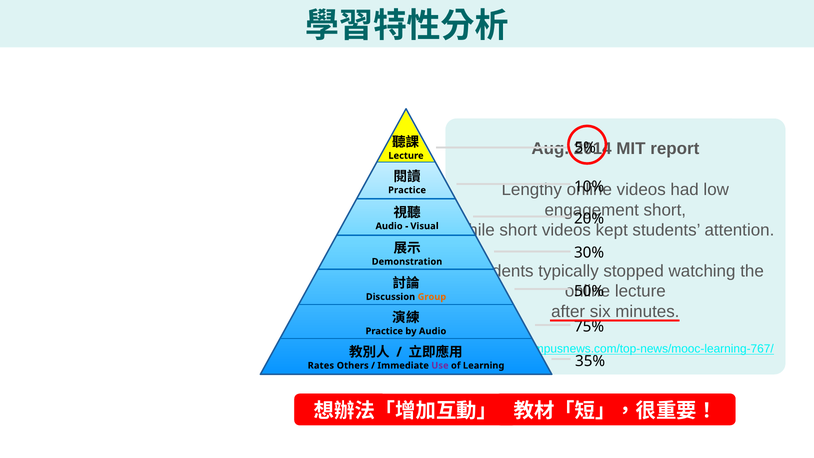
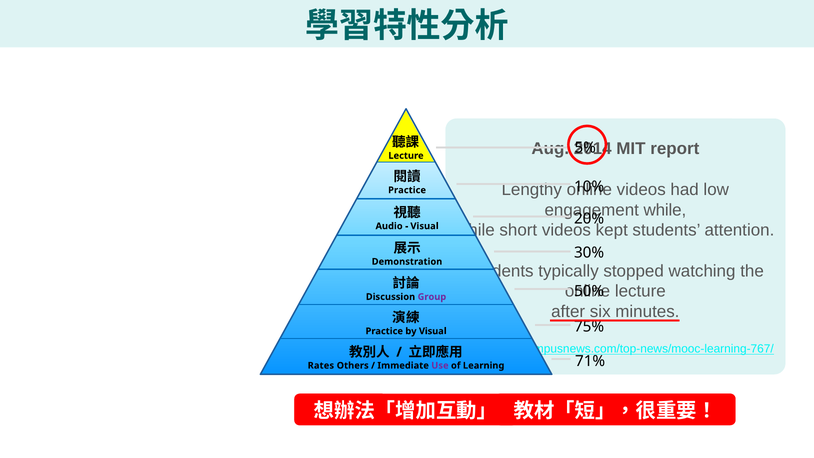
short: short -> while (665, 210)
Group colour: orange -> purple (432, 297)
by Audio: Audio -> Visual (433, 331)
35%: 35% -> 71% (590, 361)
